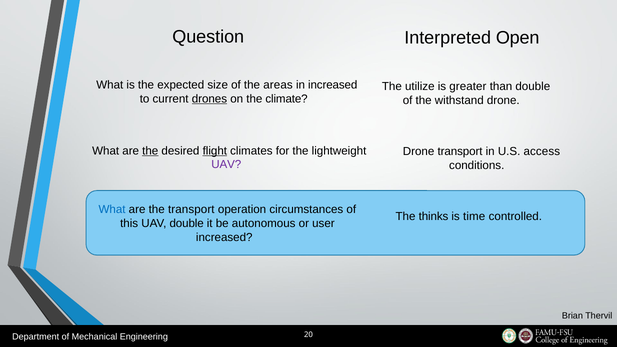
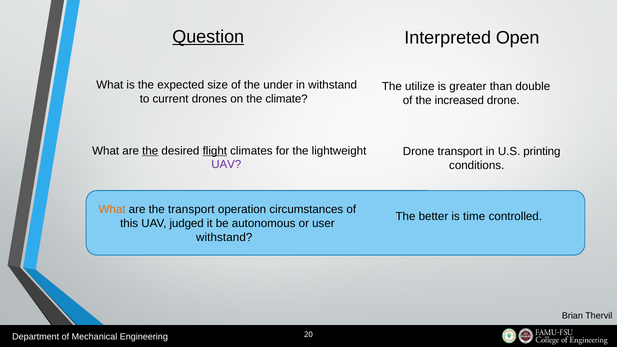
Question underline: none -> present (208, 37)
areas: areas -> under (278, 85)
in increased: increased -> withstand (333, 85)
drones underline: present -> none (209, 99)
withstand: withstand -> increased (459, 101)
access: access -> printing (542, 152)
What colour: blue -> orange (112, 210)
thinks: thinks -> better (433, 217)
UAV double: double -> judged (187, 223)
increased: increased -> withstand (224, 237)
